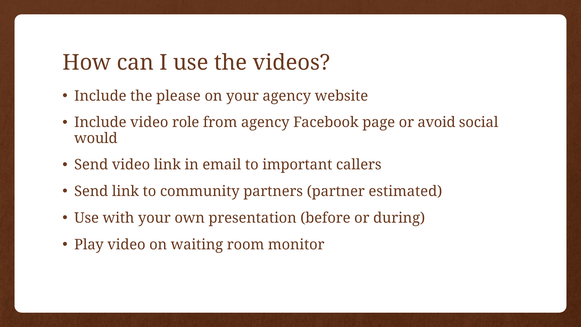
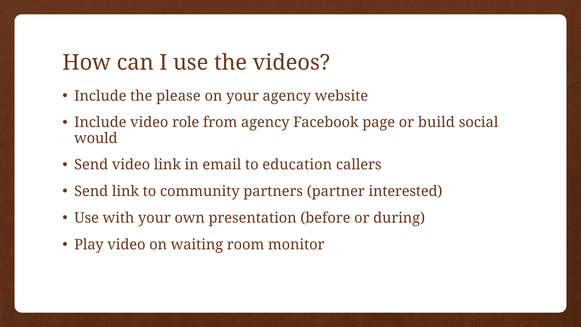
avoid: avoid -> build (436, 122)
important: important -> education (297, 165)
estimated: estimated -> interested (406, 191)
